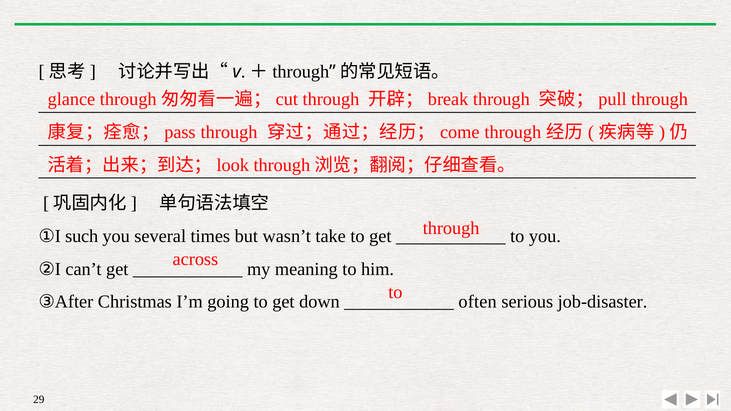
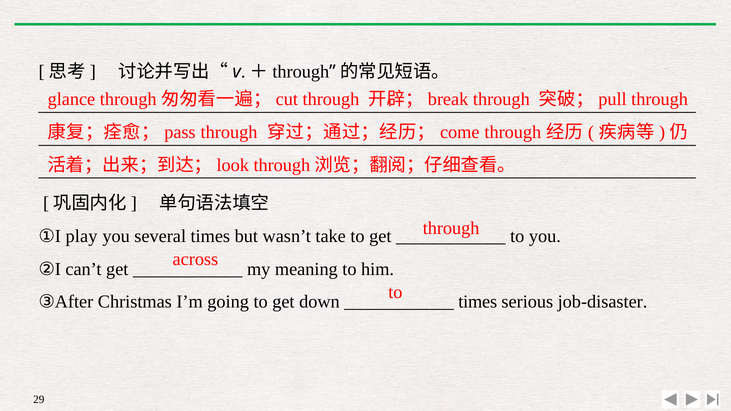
such: such -> play (82, 236)
often: often -> times (478, 302)
